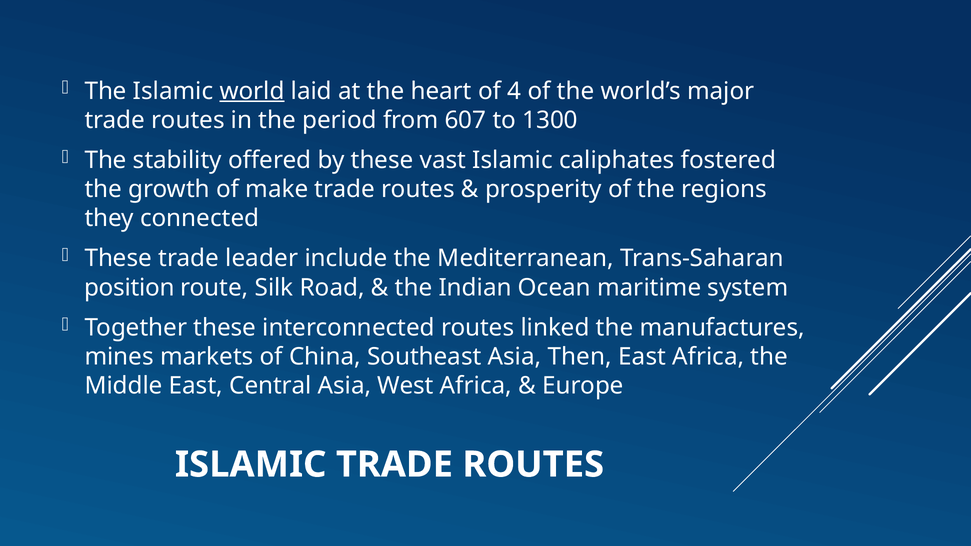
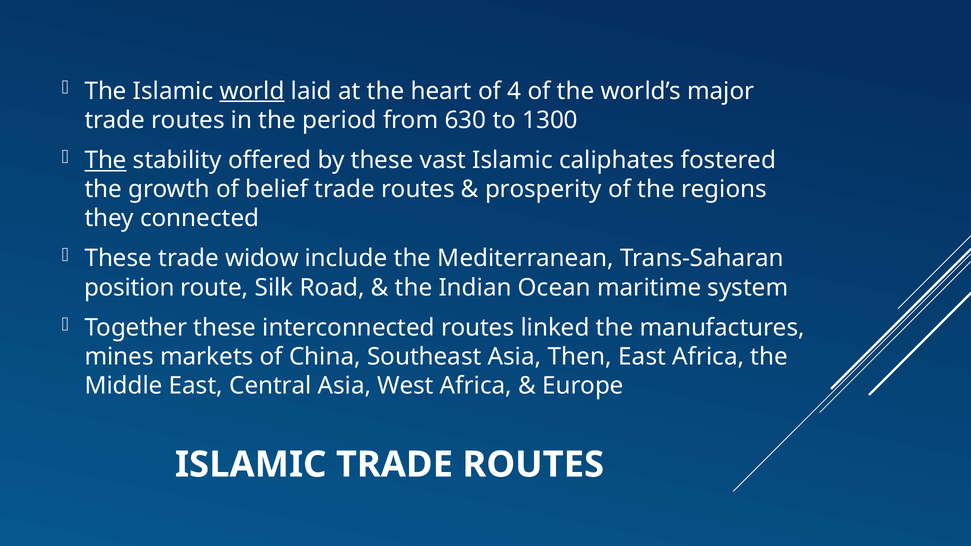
607: 607 -> 630 (465, 120)
The underline: none -> present (106, 160)
make: make -> belief (277, 189)
leader: leader -> widow (262, 259)
